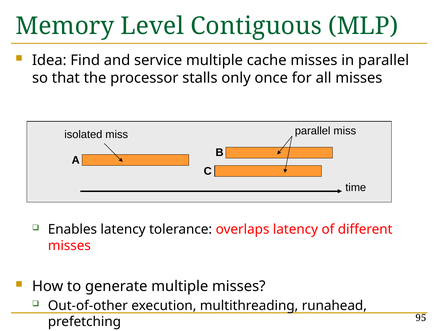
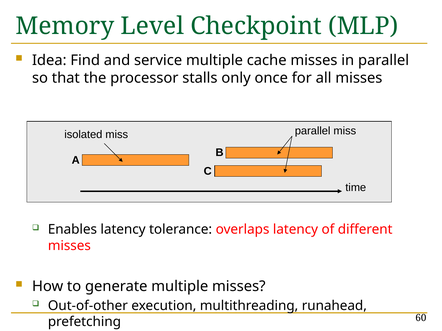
Contiguous: Contiguous -> Checkpoint (256, 26)
95: 95 -> 60 (421, 319)
